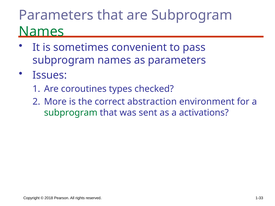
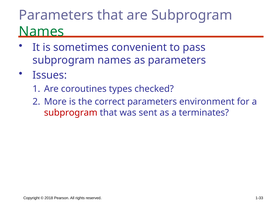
correct abstraction: abstraction -> parameters (152, 102)
subprogram colour: green -> red (71, 113)
activations: activations -> terminates (204, 113)
